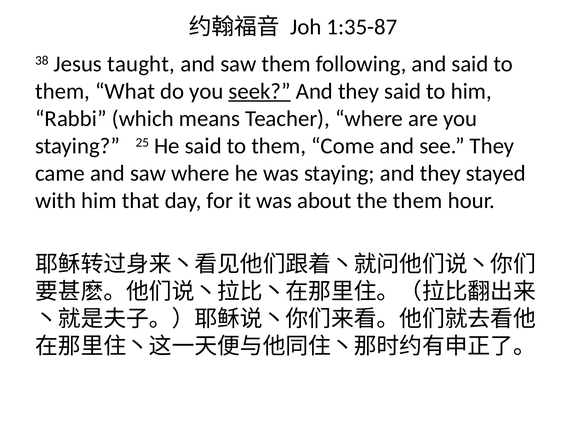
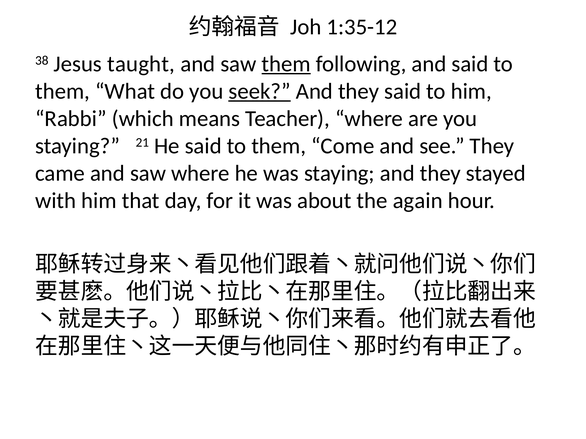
1:35-87: 1:35-87 -> 1:35-12 (362, 27)
them underline: none -> present (286, 64)
25: 25 -> 21 (142, 143)
the them: them -> again (418, 201)
